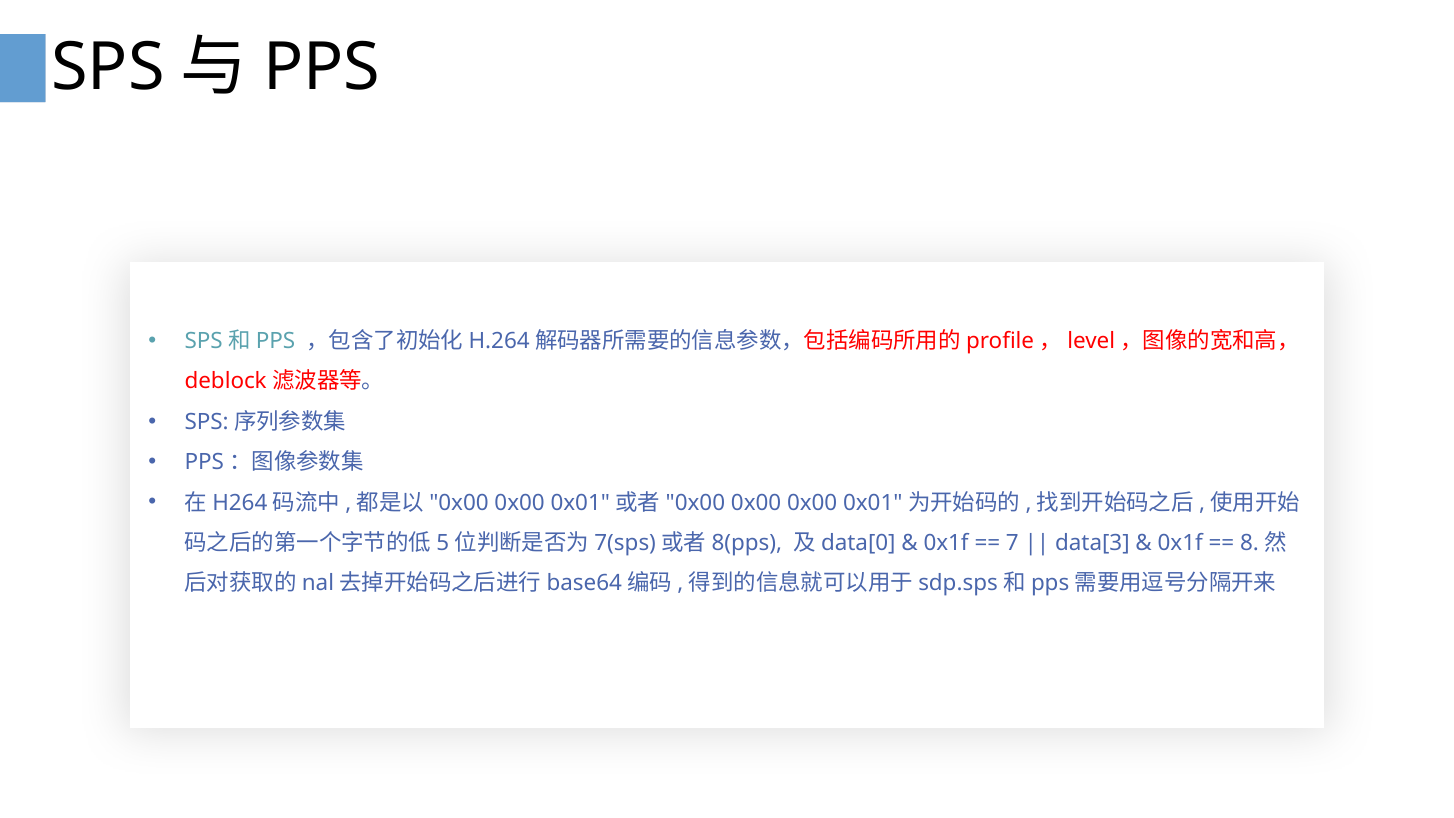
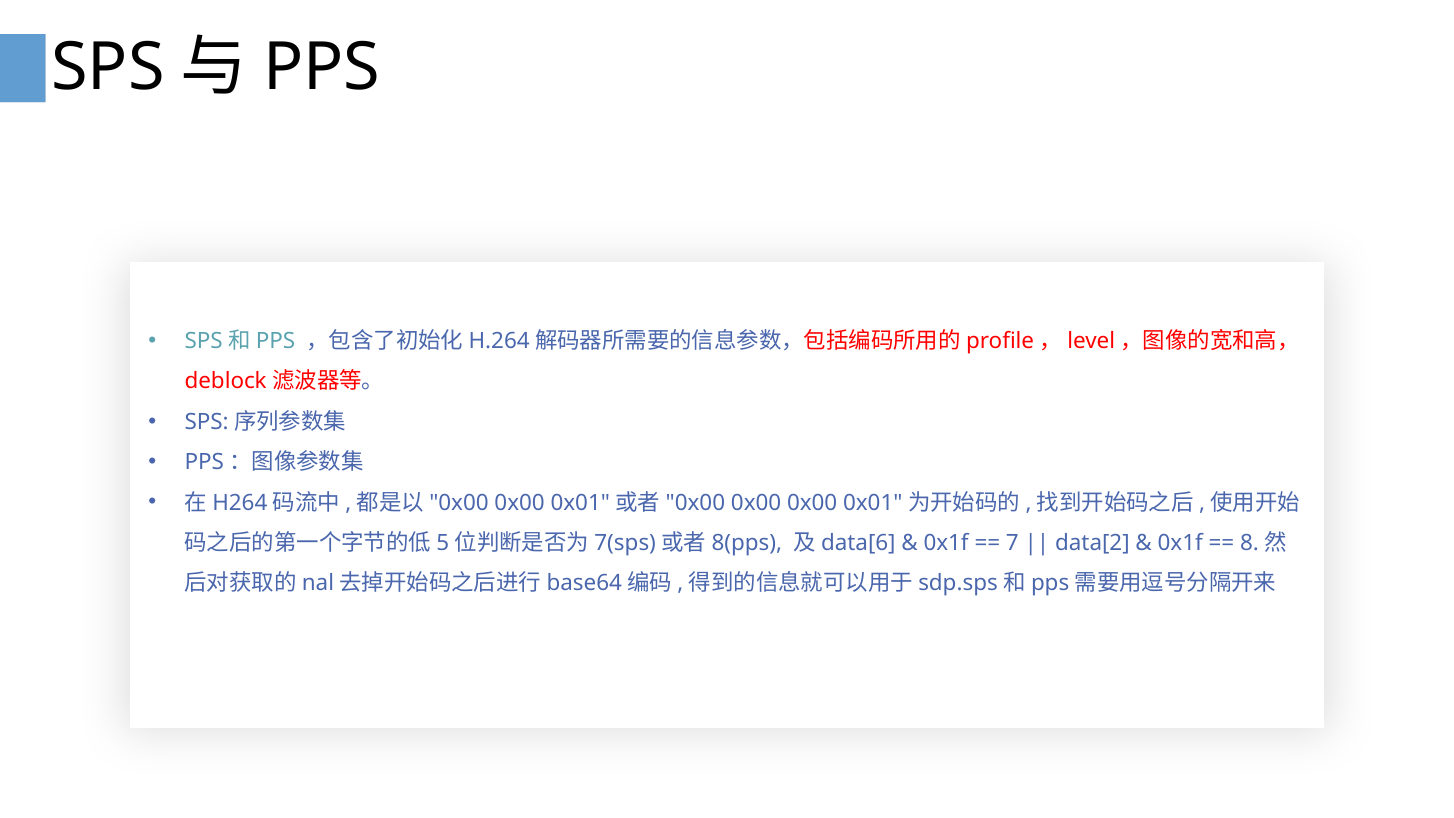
data[0: data[0 -> data[6 (858, 543)
data[3: data[3 -> data[2 (1092, 543)
